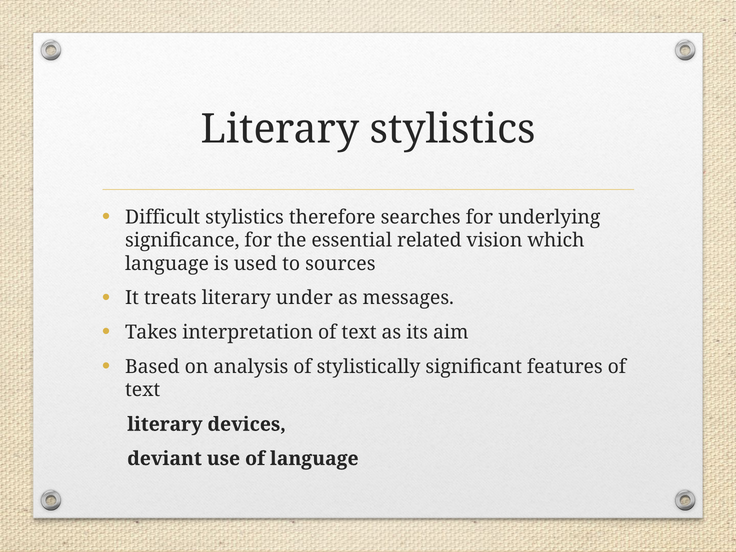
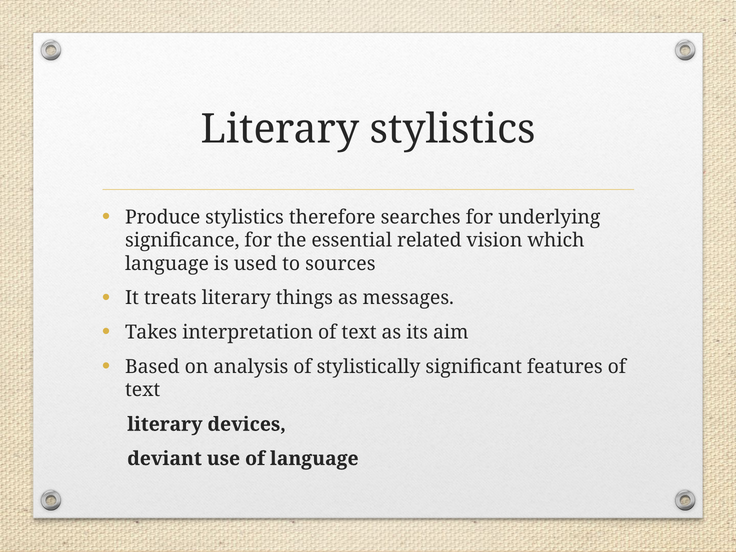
Difficult: Difficult -> Produce (163, 217)
under: under -> things (304, 298)
